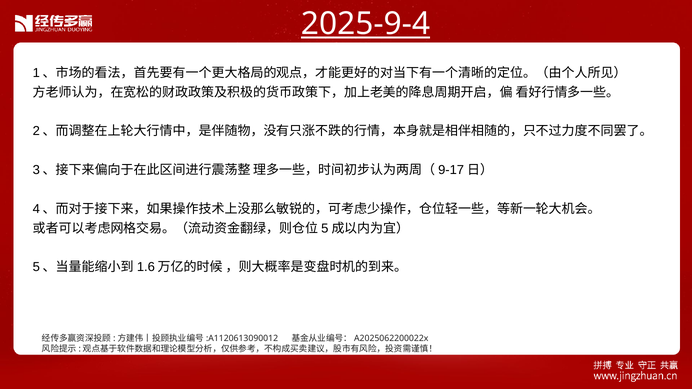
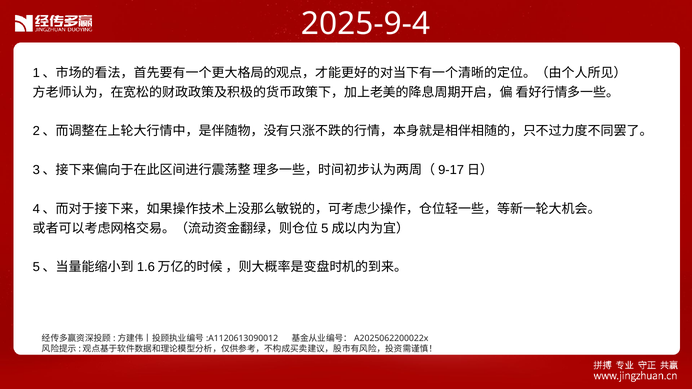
2025-9-4 underline: present -> none (365, 24)
